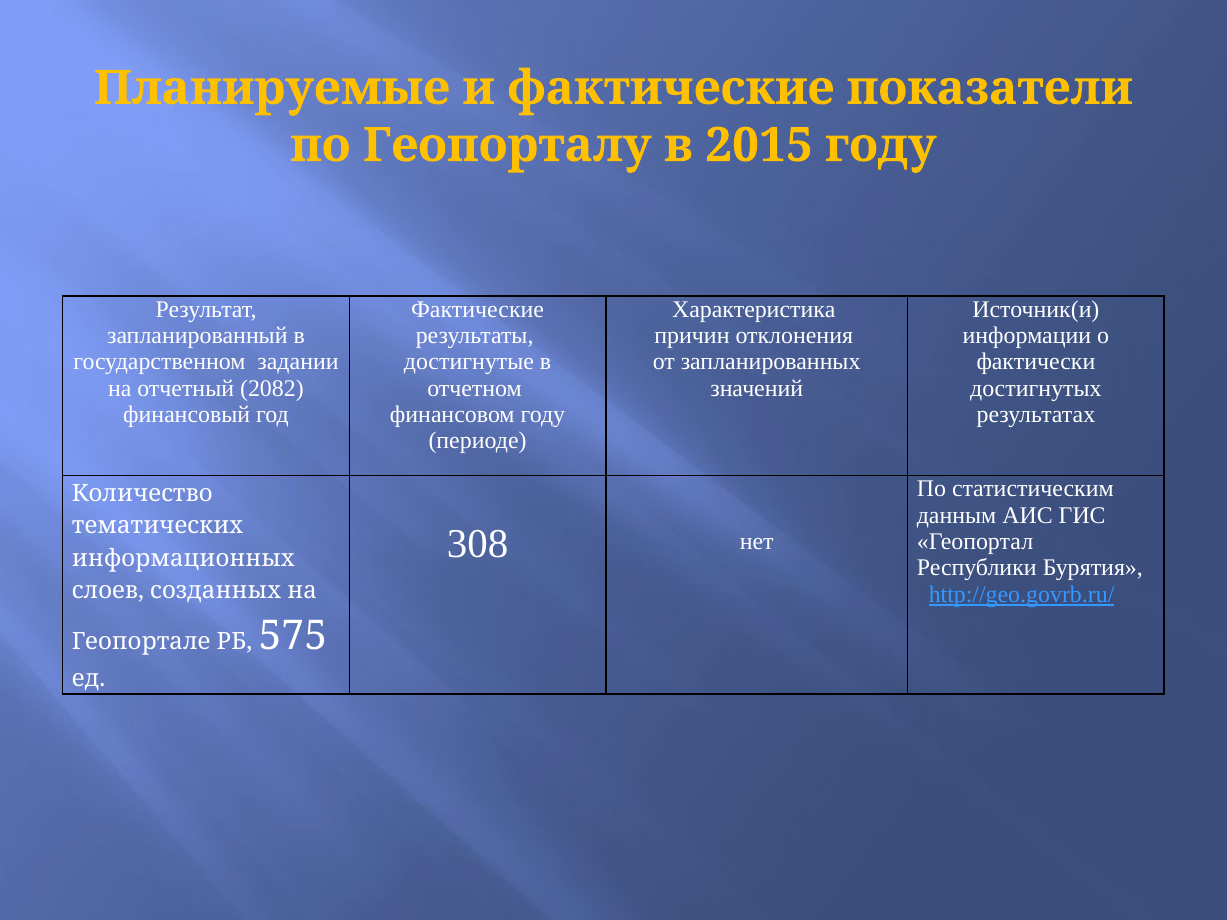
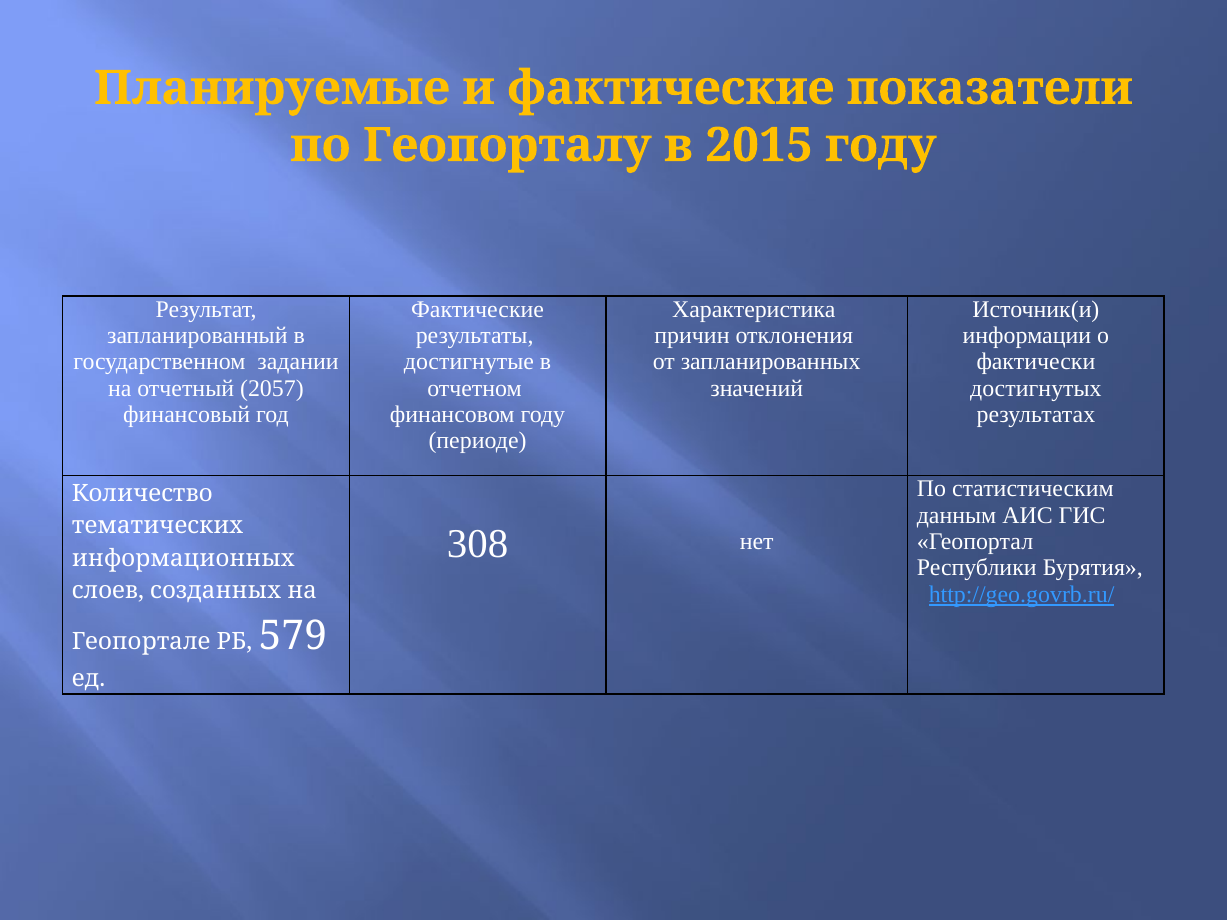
2082: 2082 -> 2057 (272, 388)
575: 575 -> 579 (293, 636)
